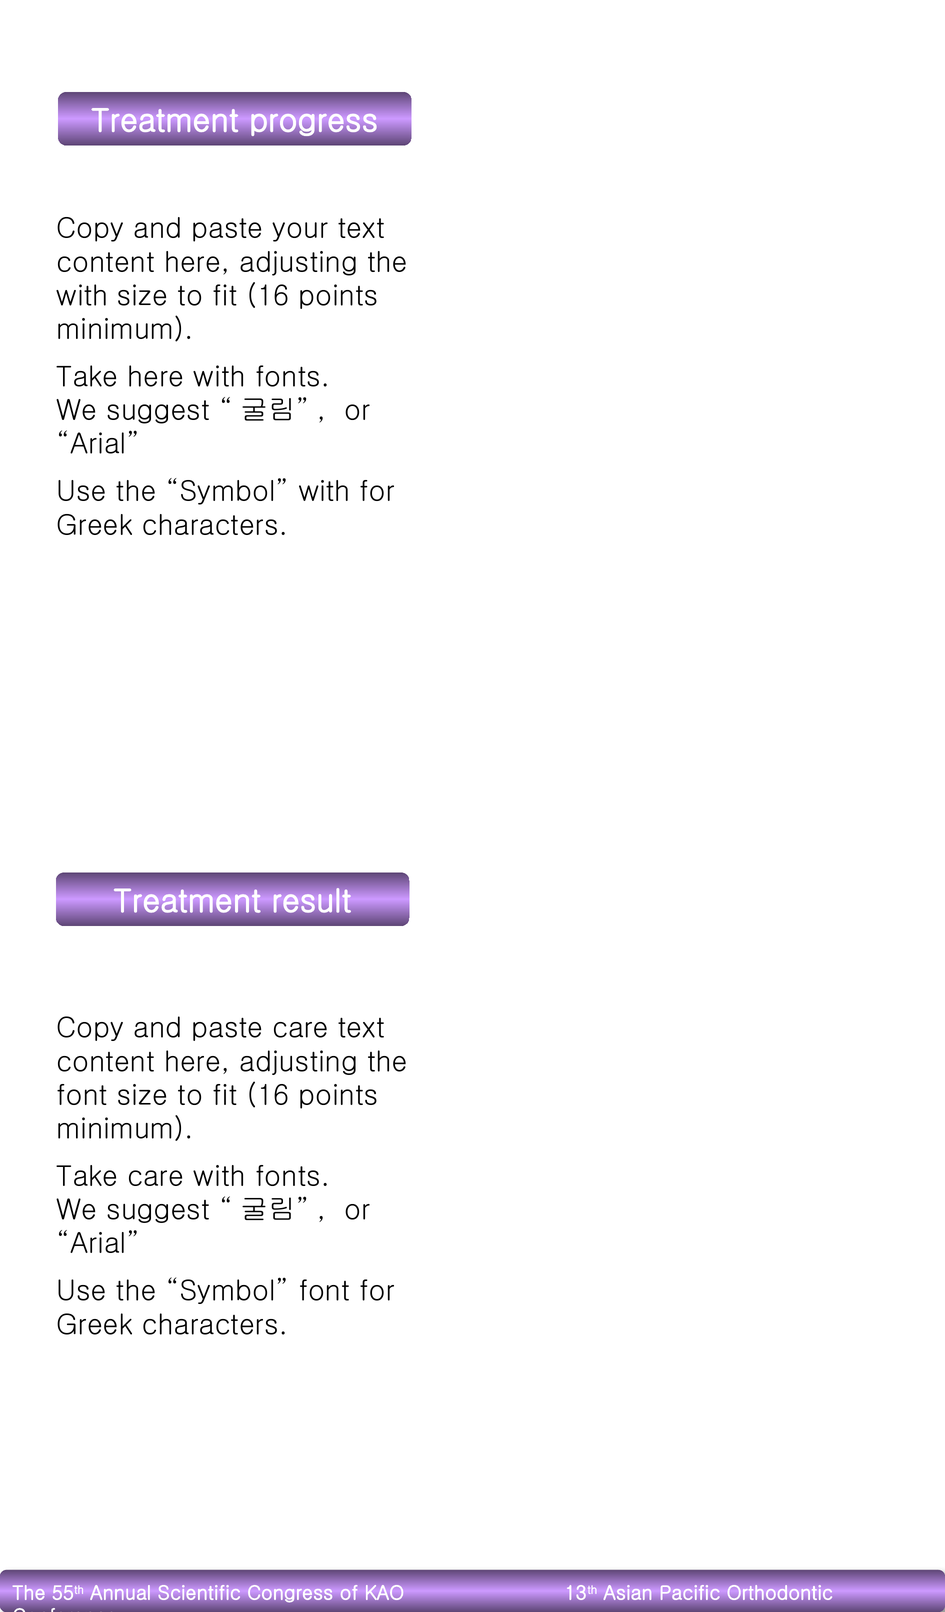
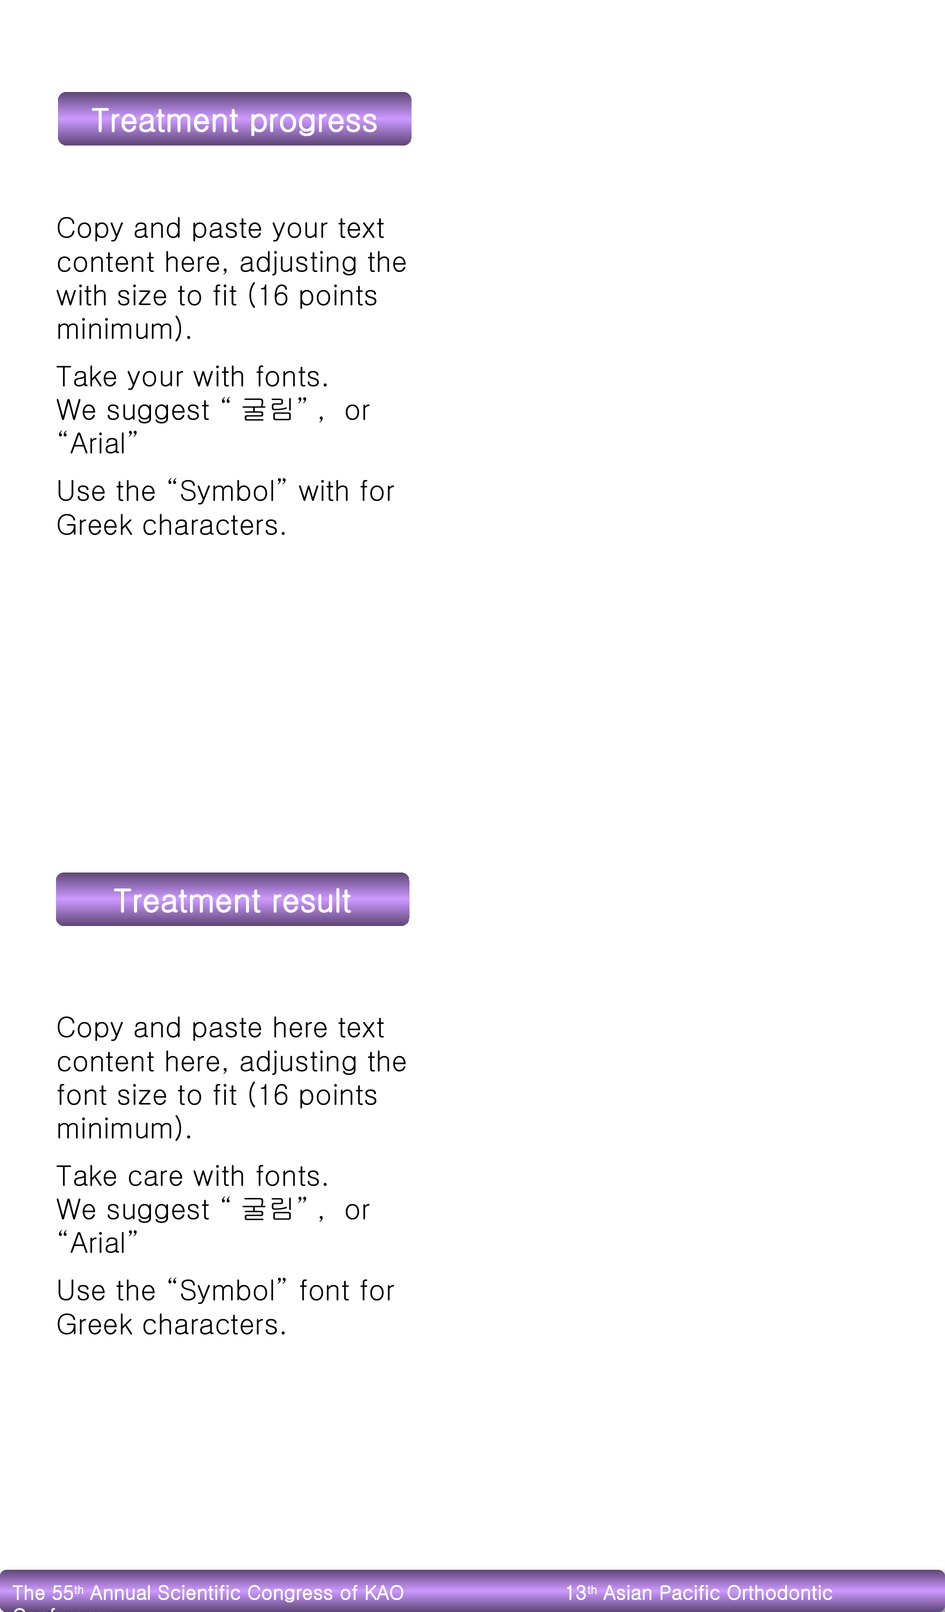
Take here: here -> your (156, 377)
paste care: care -> here (301, 1028)
